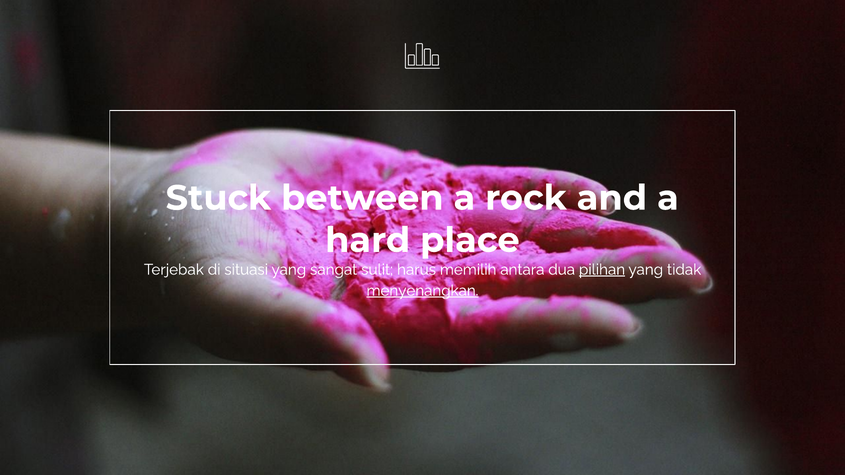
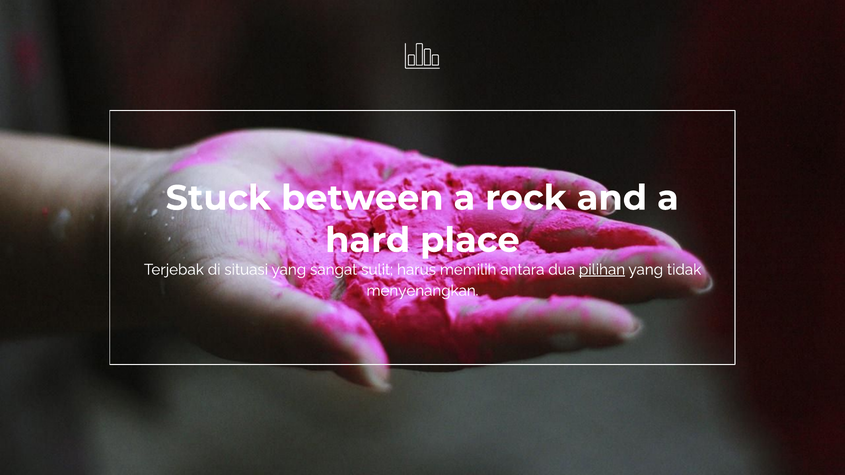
menyenangkan underline: present -> none (423, 291)
